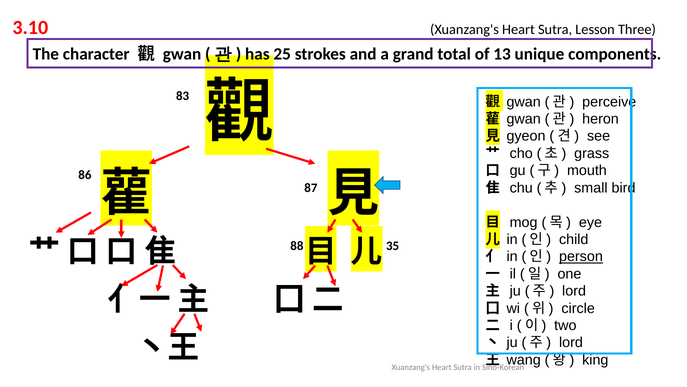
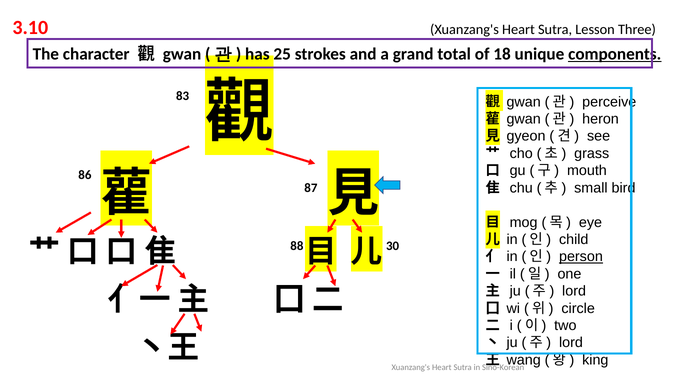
13: 13 -> 18 (502, 54)
components underline: none -> present (615, 54)
35: 35 -> 30 (393, 246)
